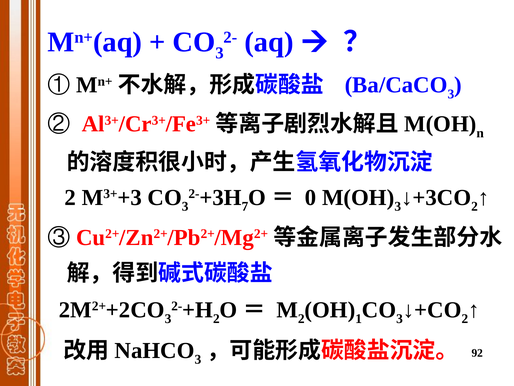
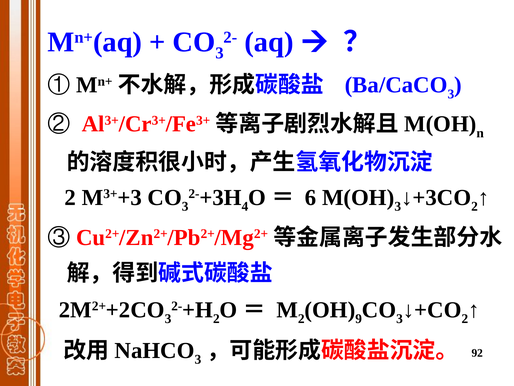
7: 7 -> 4 (245, 206)
0: 0 -> 6 (311, 197)
1: 1 -> 9 (359, 318)
